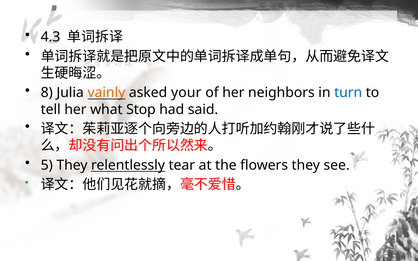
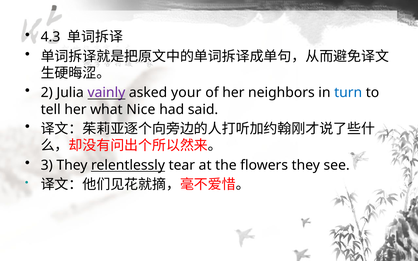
8: 8 -> 2 (47, 93)
vainly colour: orange -> purple (106, 93)
Stop: Stop -> Nice (141, 110)
5: 5 -> 3 (47, 165)
